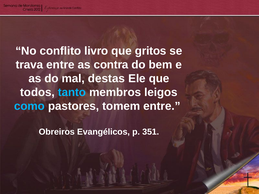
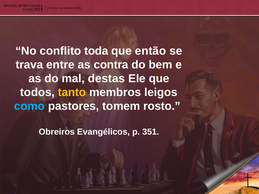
livro: livro -> toda (96, 51)
gritos: gritos -> então (151, 51)
tanto colour: light blue -> yellow (72, 92)
tomem entre: entre -> rosto (162, 106)
